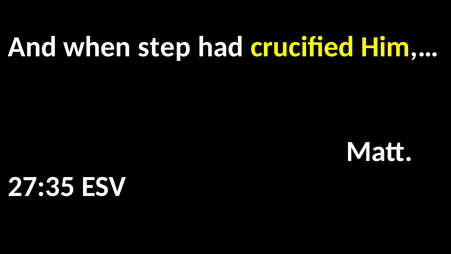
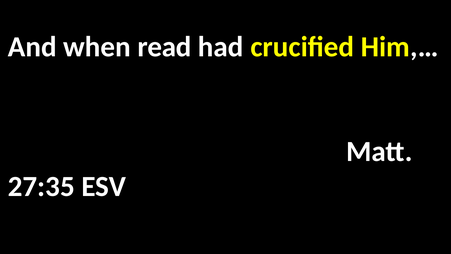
step: step -> read (165, 47)
